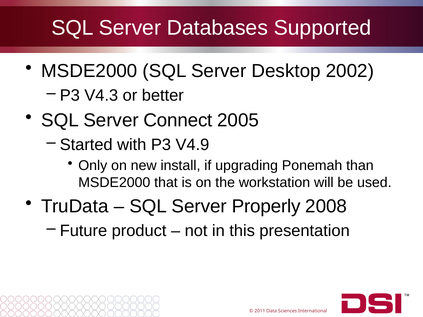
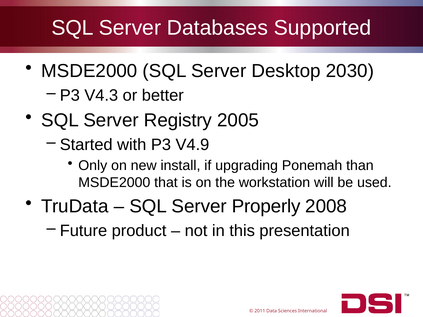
2002: 2002 -> 2030 (350, 71)
Connect: Connect -> Registry (178, 120)
